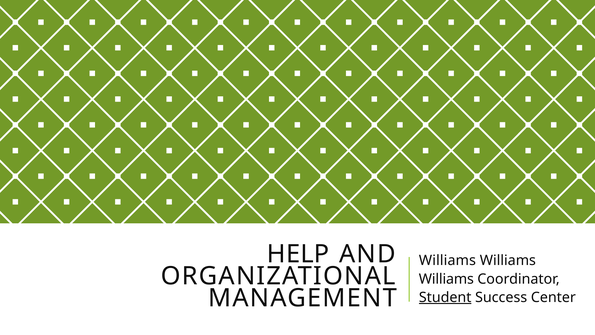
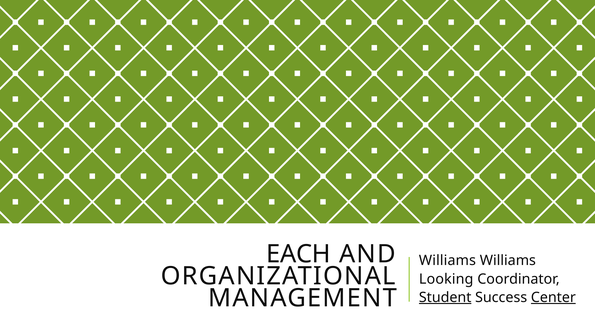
HELP: HELP -> EACH (298, 254)
Williams: Williams -> Looking (446, 279)
Center underline: none -> present (553, 297)
